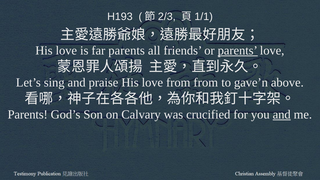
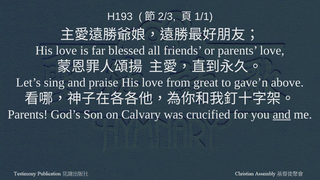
far parents: parents -> blessed (127, 50)
parents underline: present -> none (238, 50)
from from: from -> great (206, 82)
